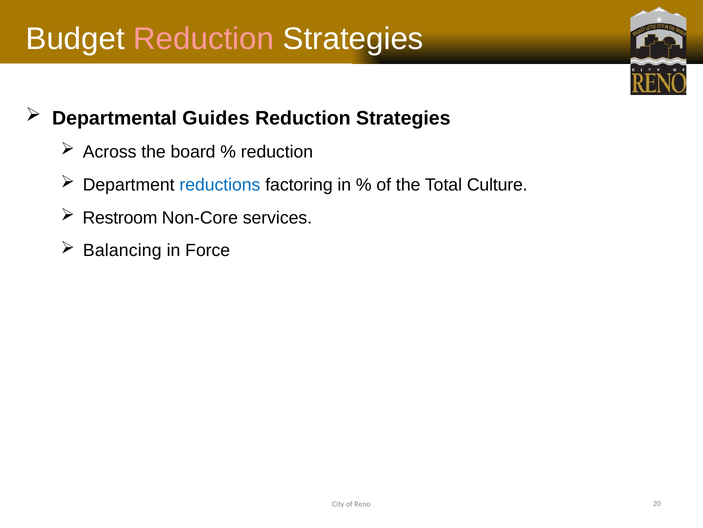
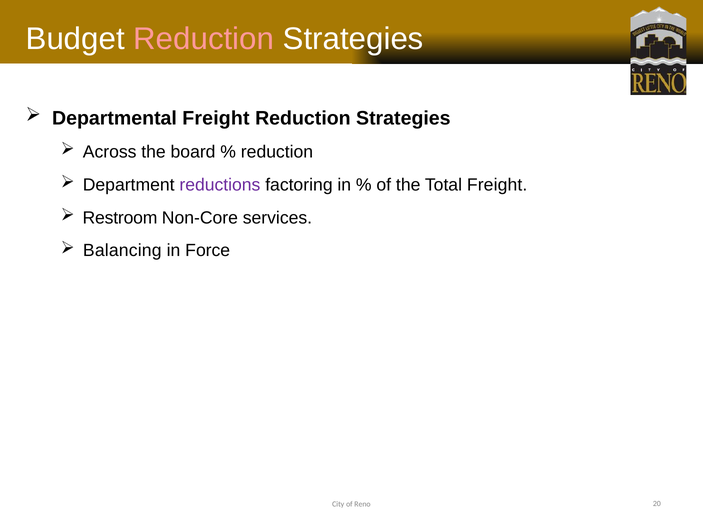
Departmental Guides: Guides -> Freight (216, 118)
reductions colour: blue -> purple (220, 185)
Total Culture: Culture -> Freight (497, 185)
